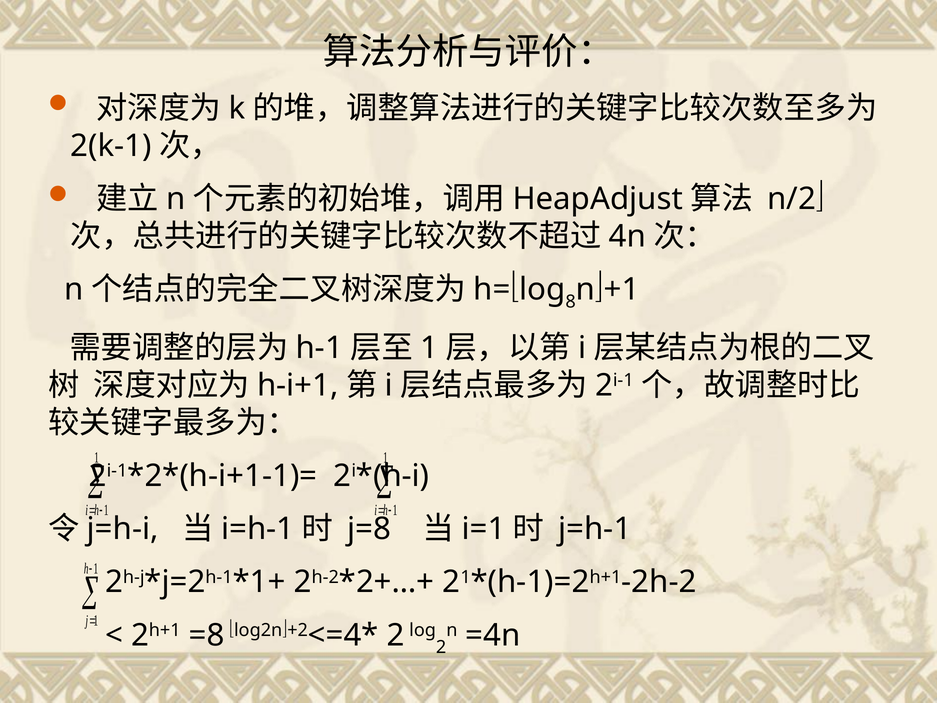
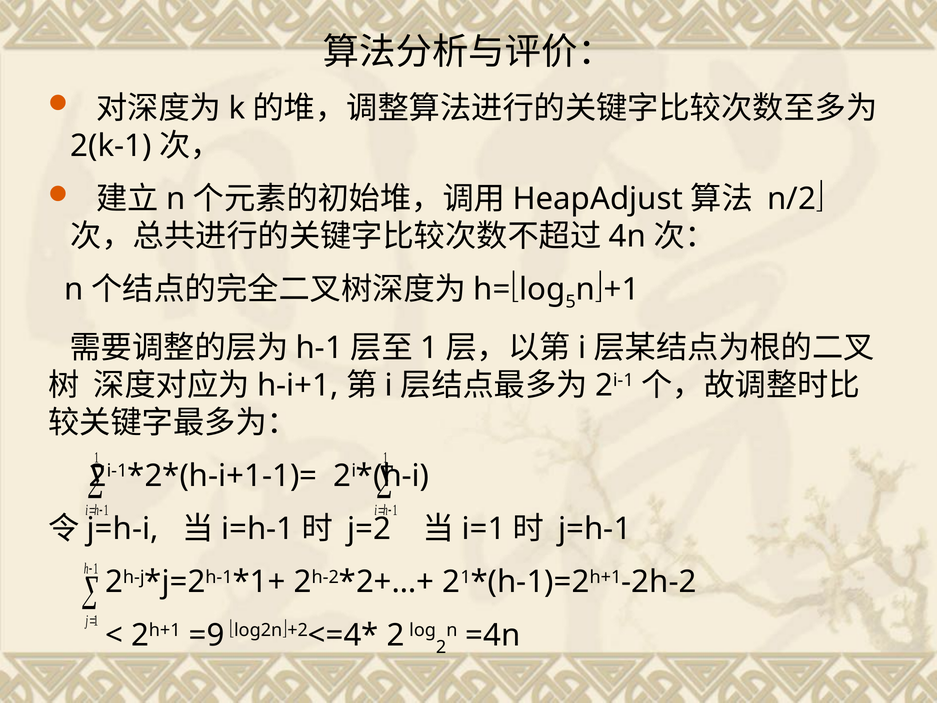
8: 8 -> 5 (571, 302)
j=8: j=8 -> j=2 (369, 529)
=8: =8 -> =9 (207, 635)
